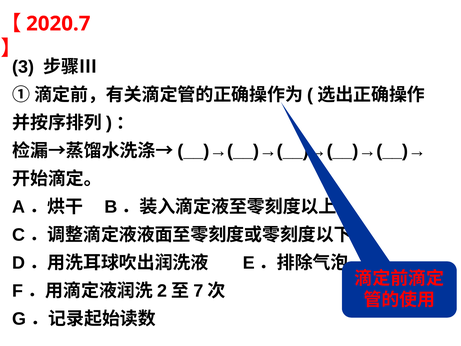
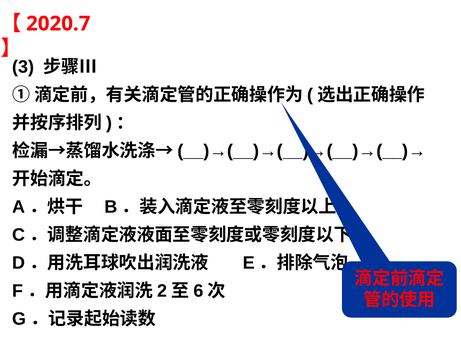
7: 7 -> 6 (198, 291)
